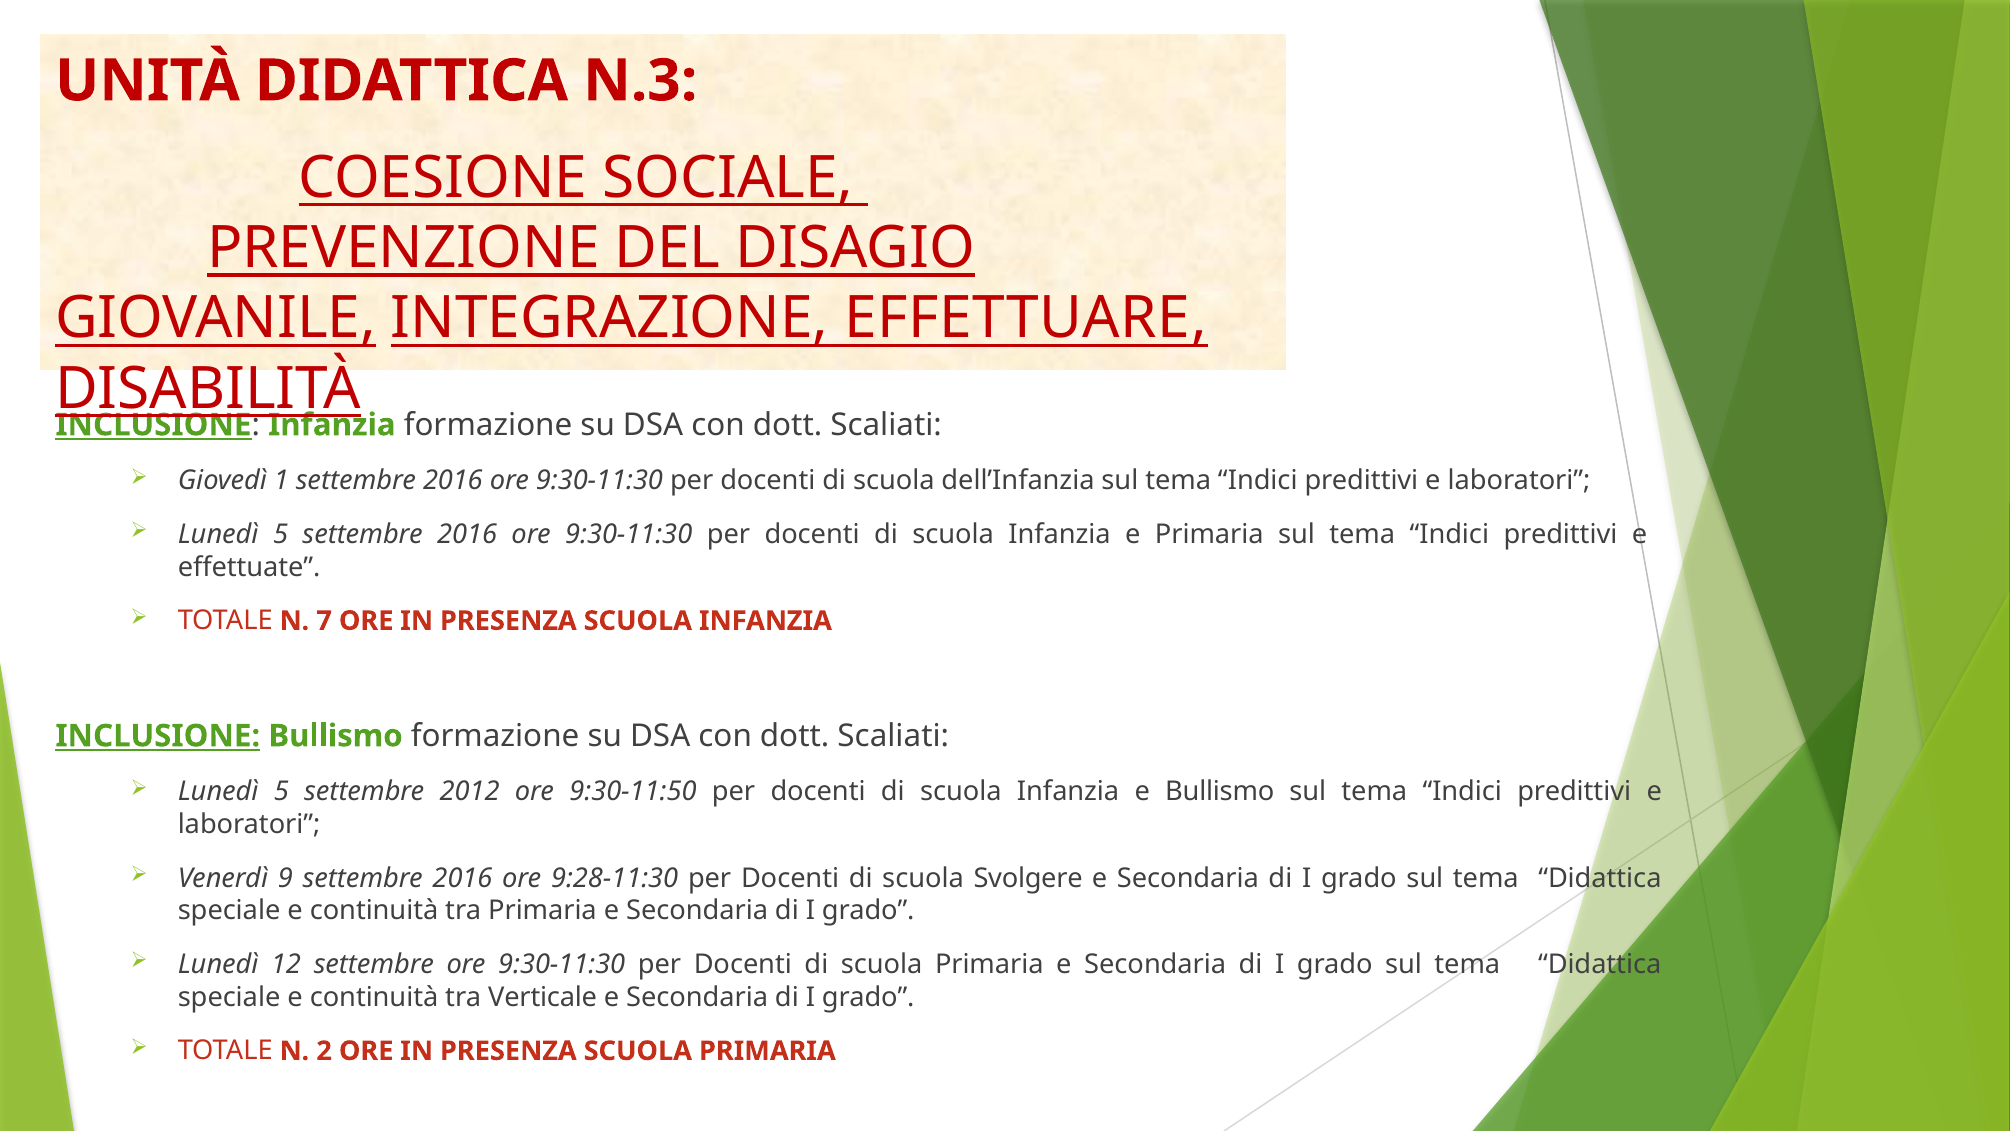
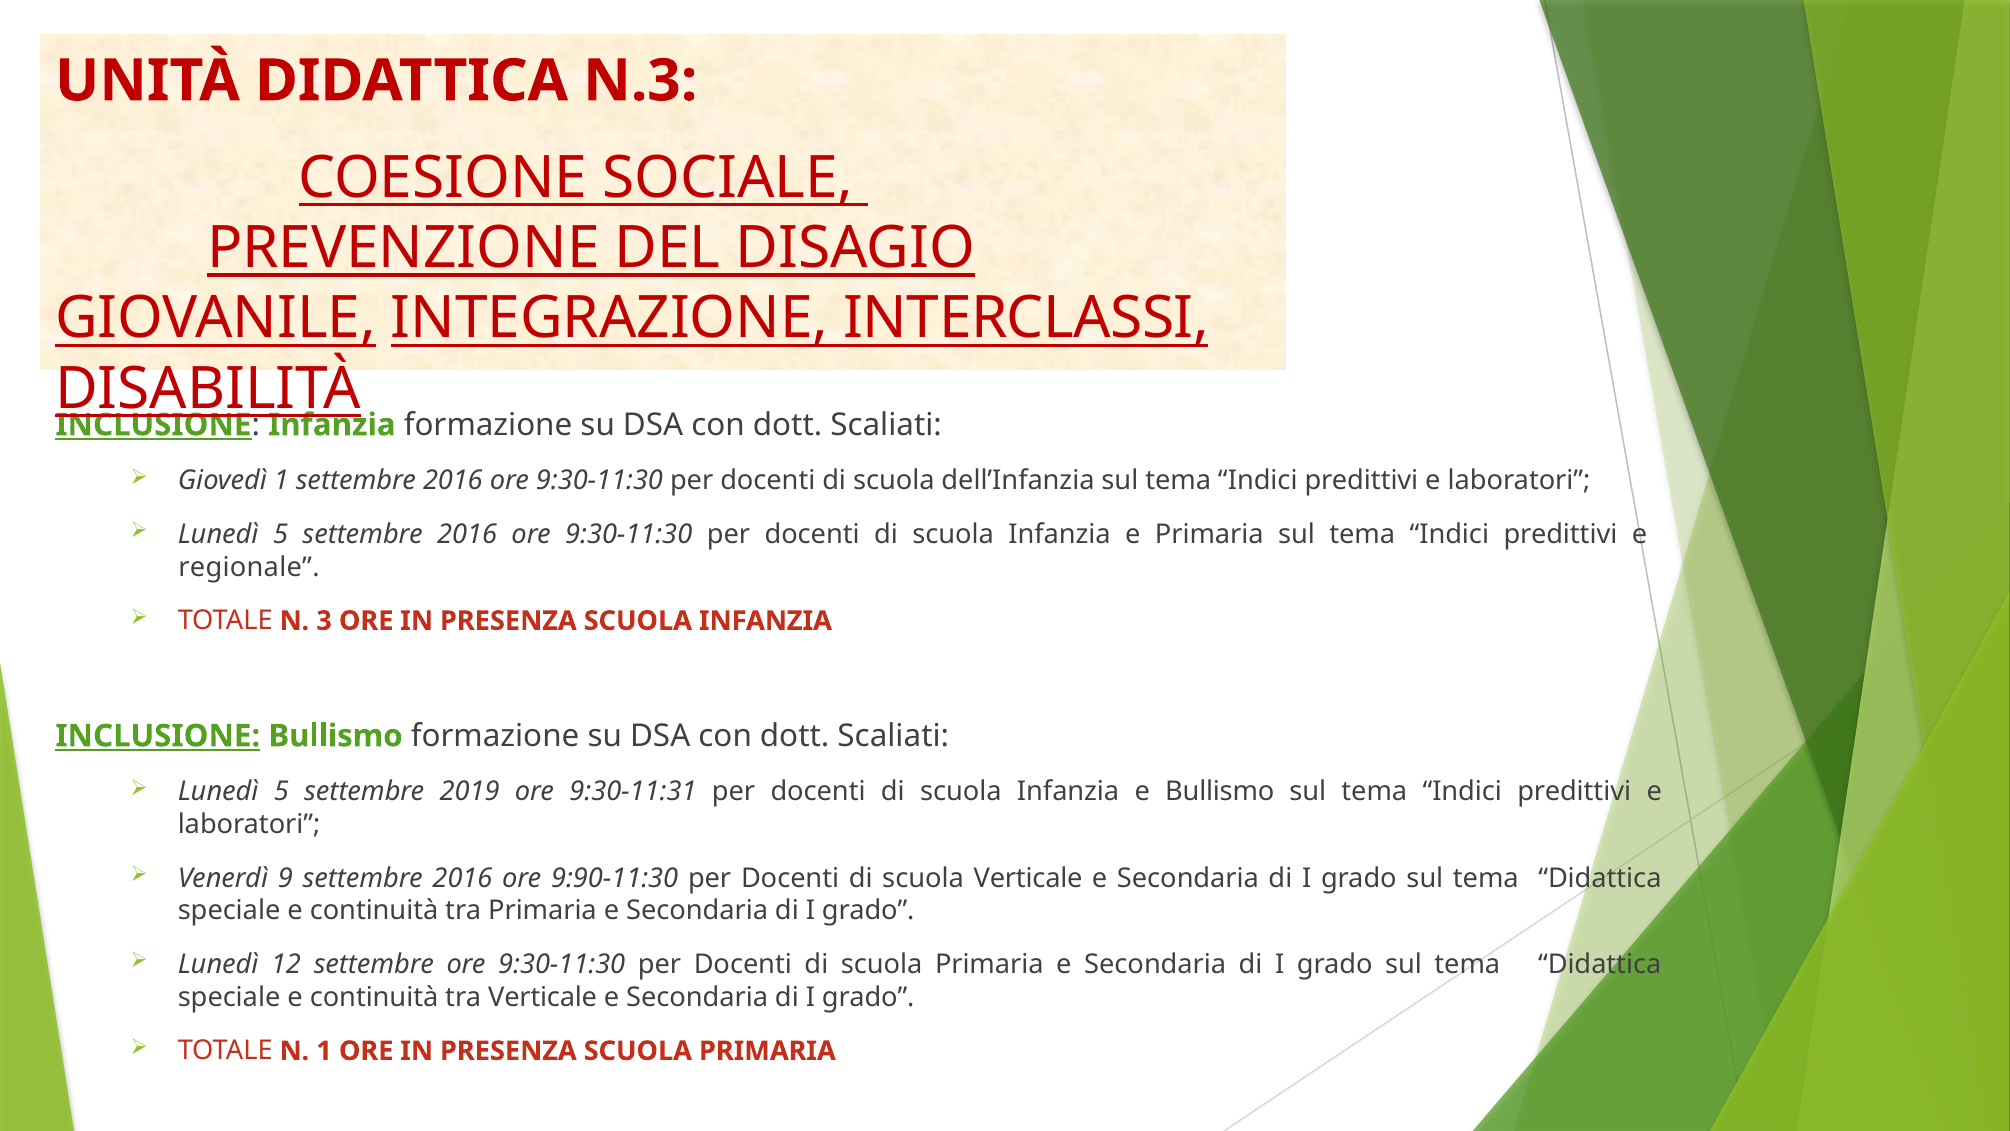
EFFETTUARE: EFFETTUARE -> INTERCLASSI (1026, 318)
effettuate: effettuate -> regionale (249, 567)
7: 7 -> 3 (324, 621)
2012: 2012 -> 2019 (470, 792)
9:30-11:50: 9:30-11:50 -> 9:30-11:31 (633, 792)
9:28-11:30: 9:28-11:30 -> 9:90-11:30 (615, 878)
scuola Svolgere: Svolgere -> Verticale (1028, 878)
N 2: 2 -> 1 (324, 1051)
